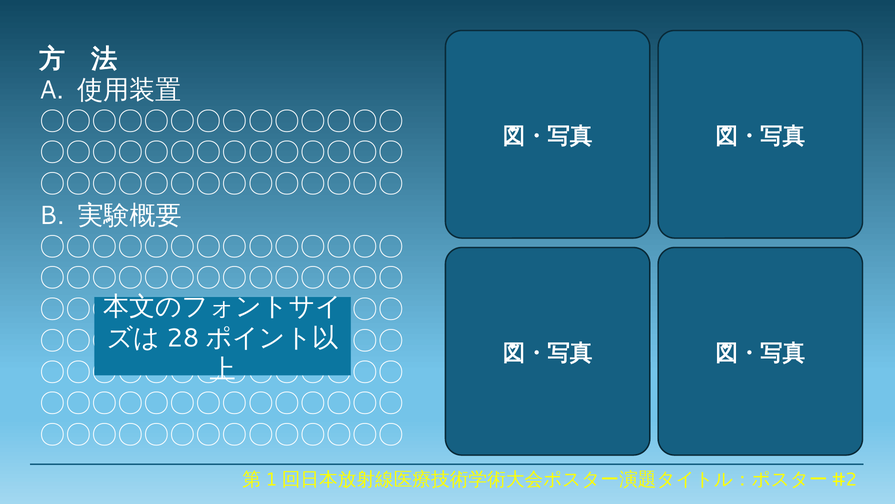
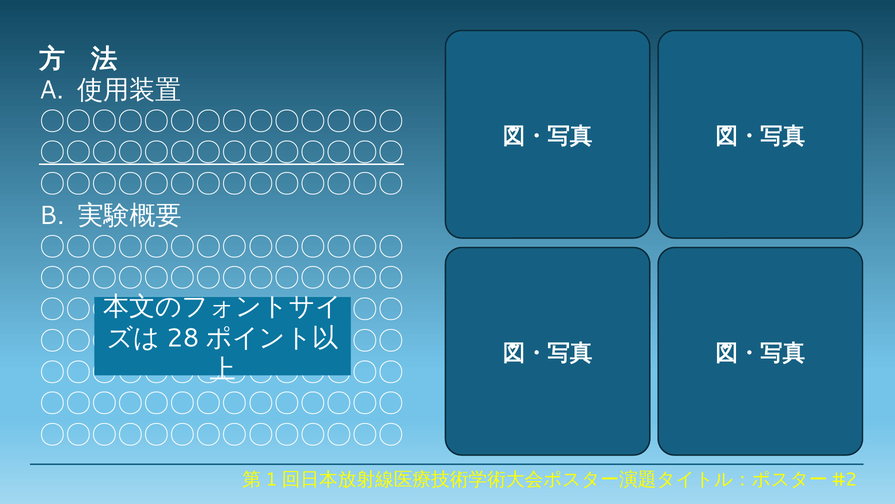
〇〇〇〇〇〇〇〇〇〇〇〇〇〇 underline: none -> present (222, 153)
